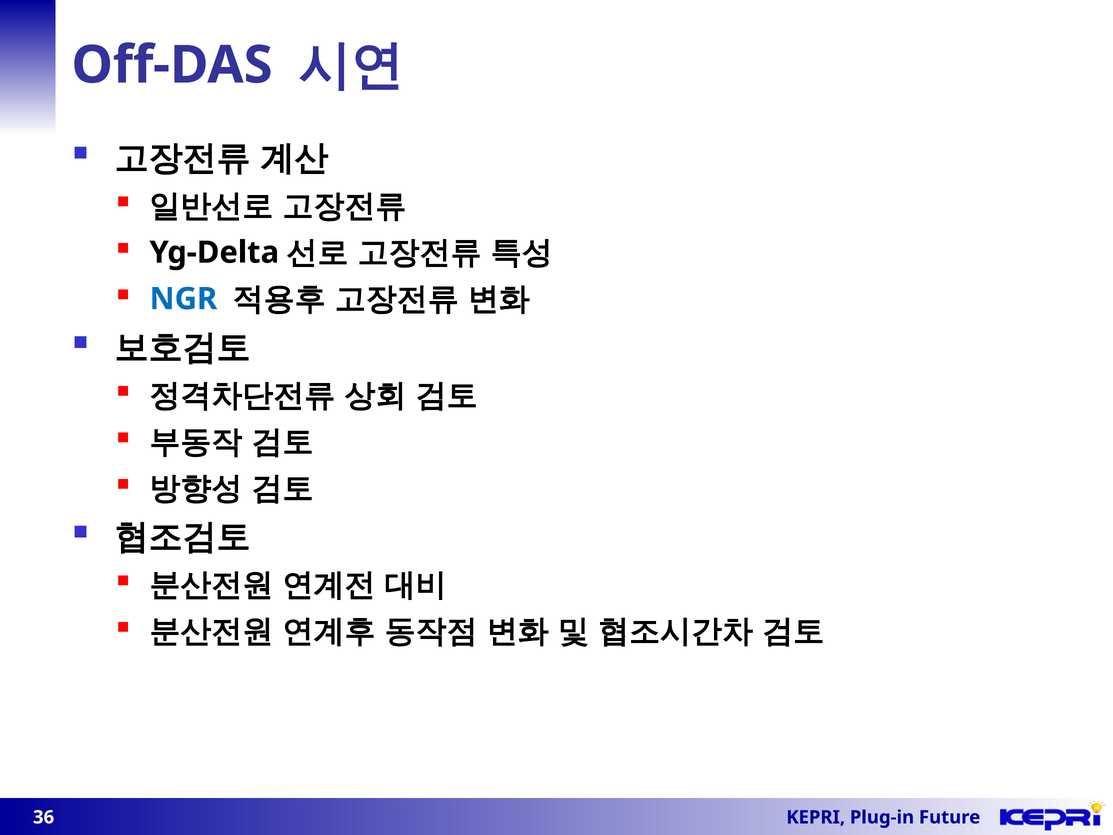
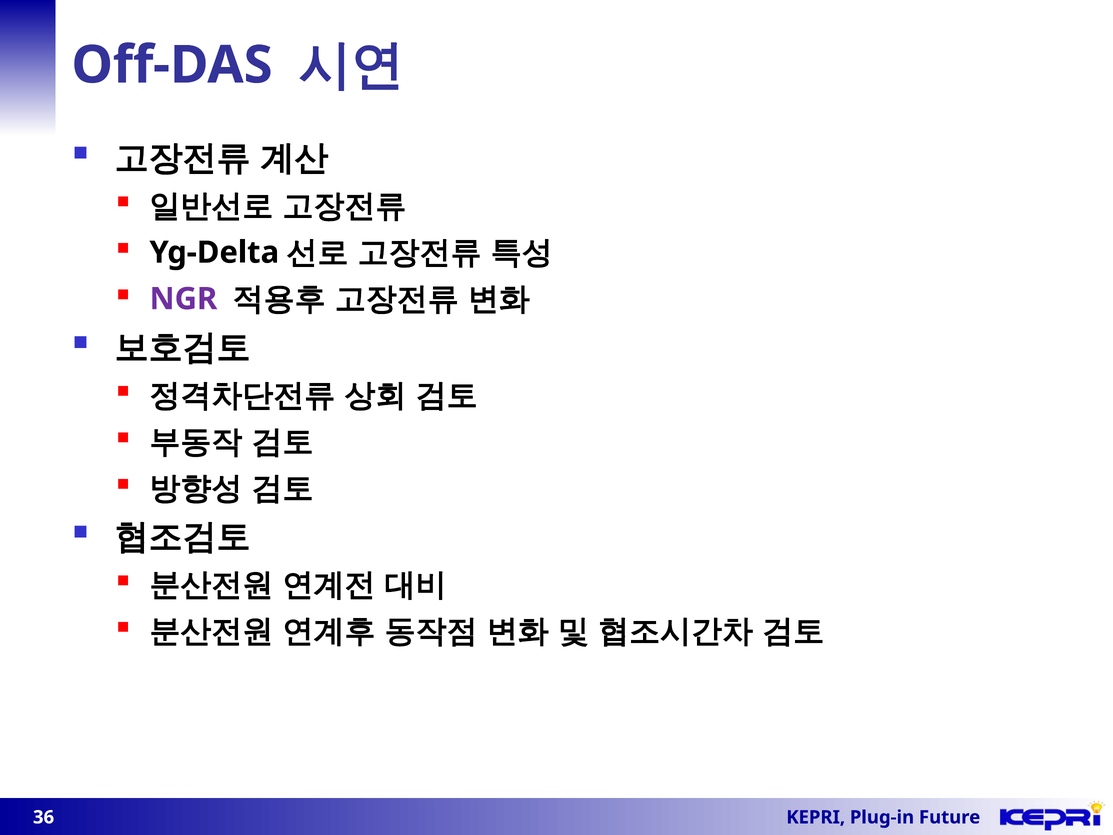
NGR colour: blue -> purple (183, 299)
